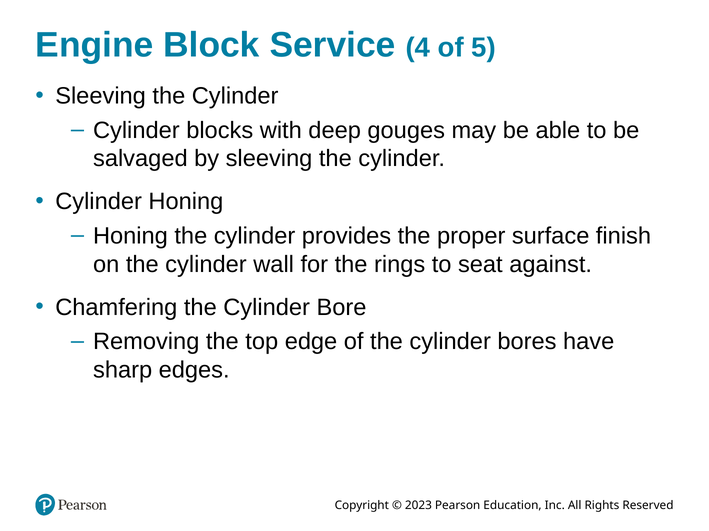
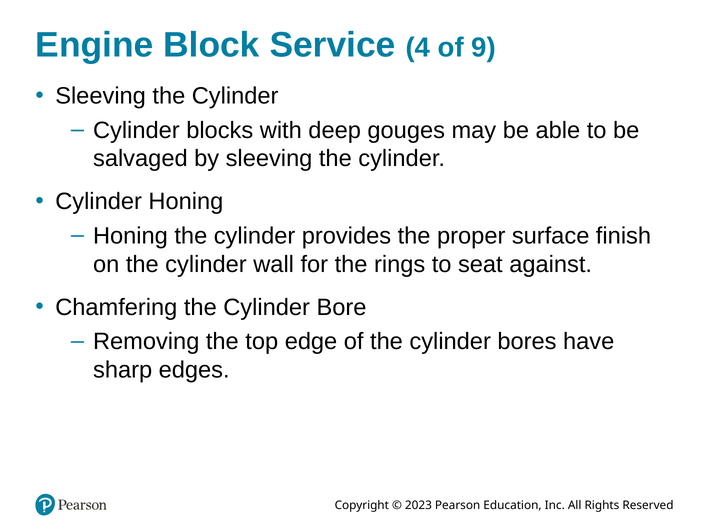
5: 5 -> 9 (484, 48)
